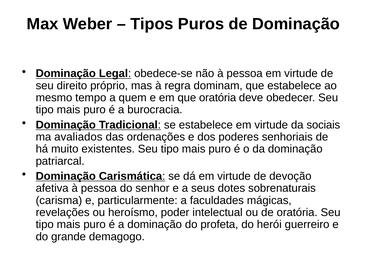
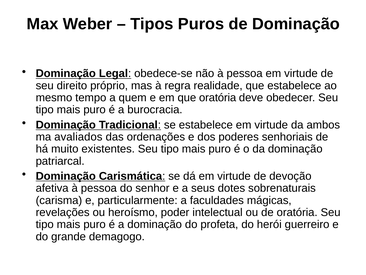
dominam: dominam -> realidade (218, 85)
sociais: sociais -> ambos (323, 125)
